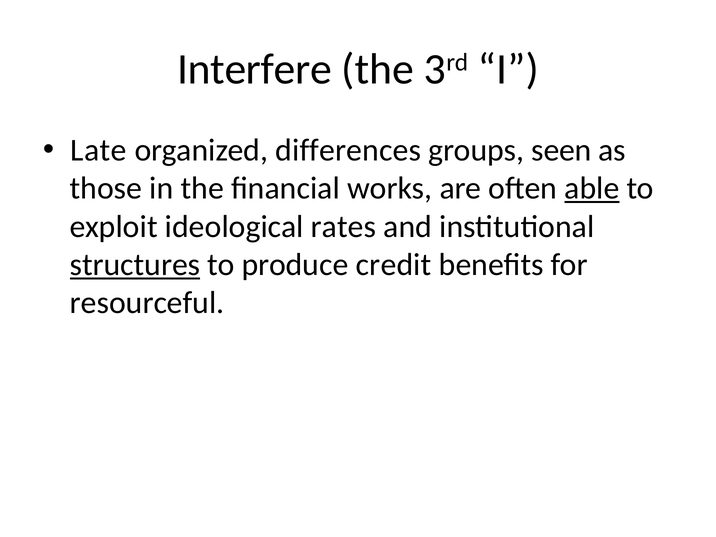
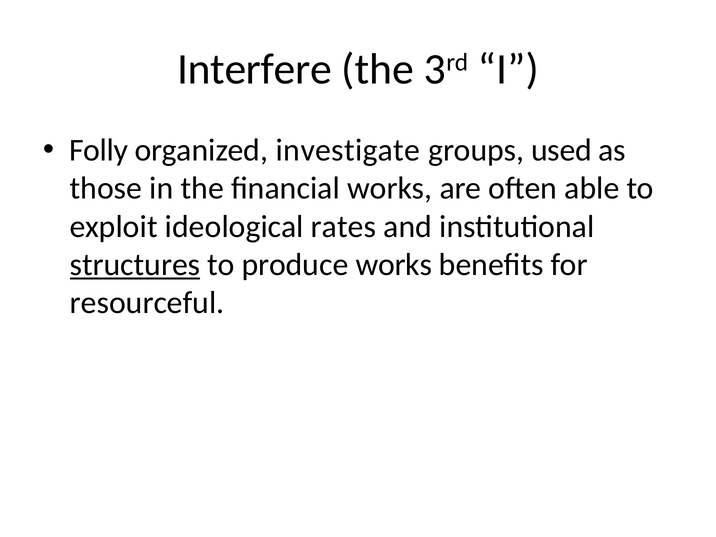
Late: Late -> Folly (99, 150)
differences: differences -> investigate (348, 150)
seen: seen -> used (561, 150)
able underline: present -> none (592, 188)
produce credit: credit -> works (394, 265)
